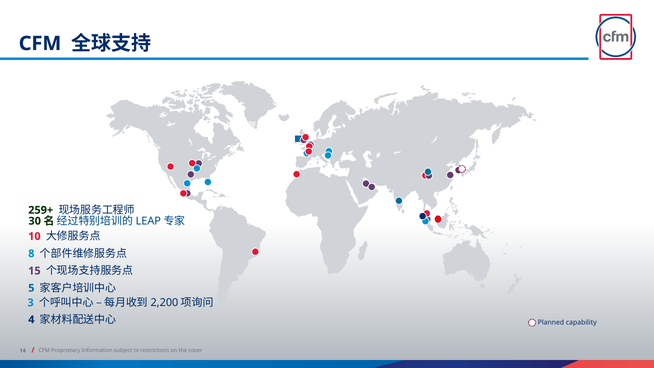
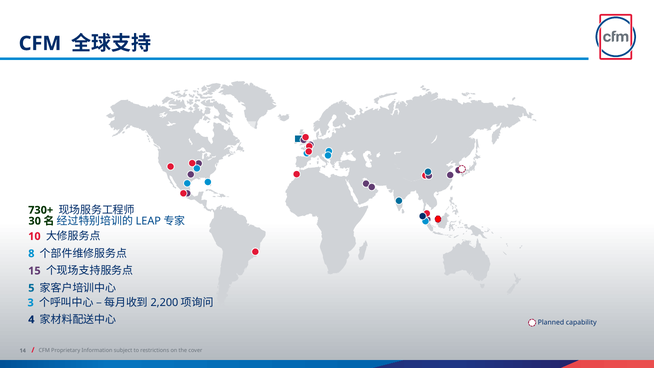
259+: 259+ -> 730+ (41, 210)
